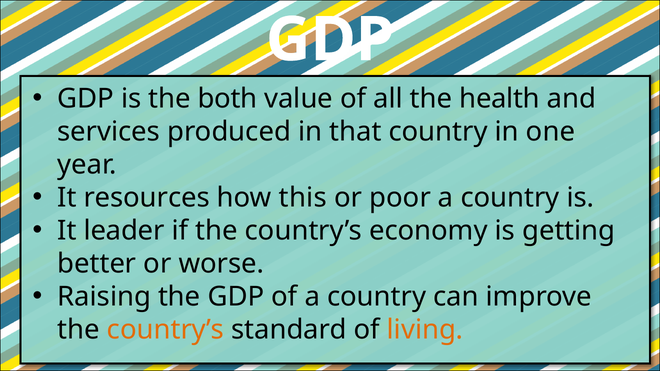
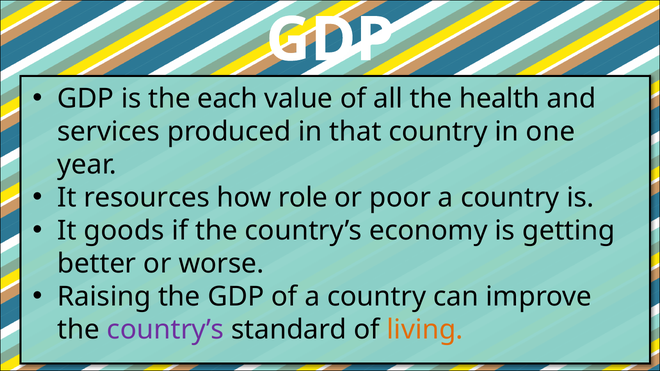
both: both -> each (228, 99)
this: this -> role (303, 198)
leader: leader -> goods (124, 231)
country’s colour: orange -> purple (165, 330)
